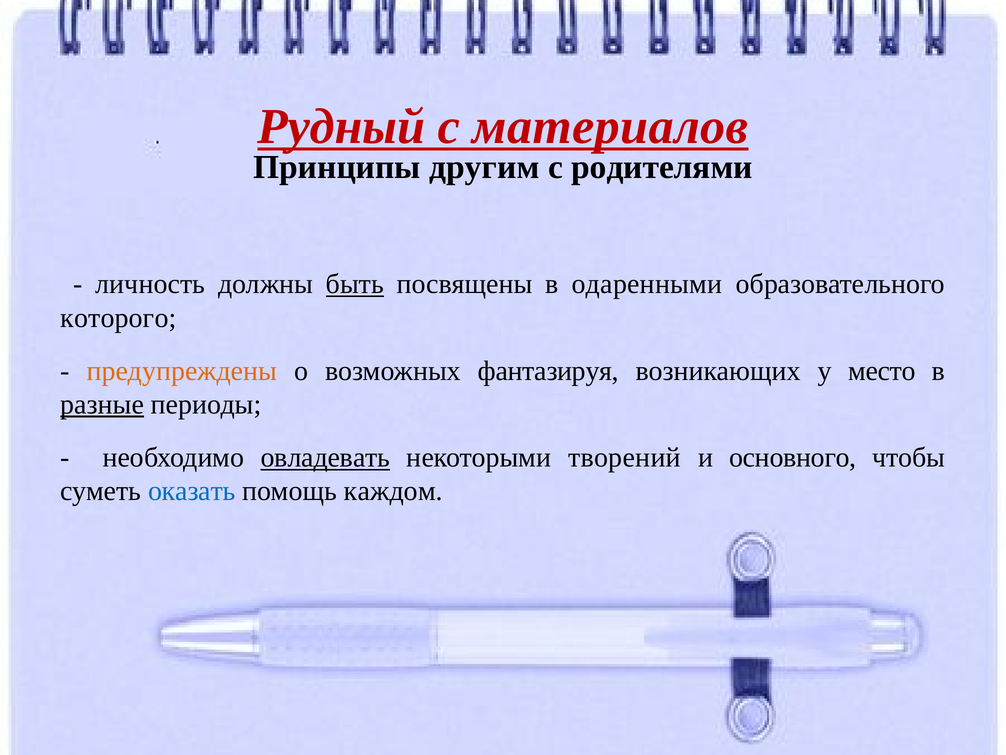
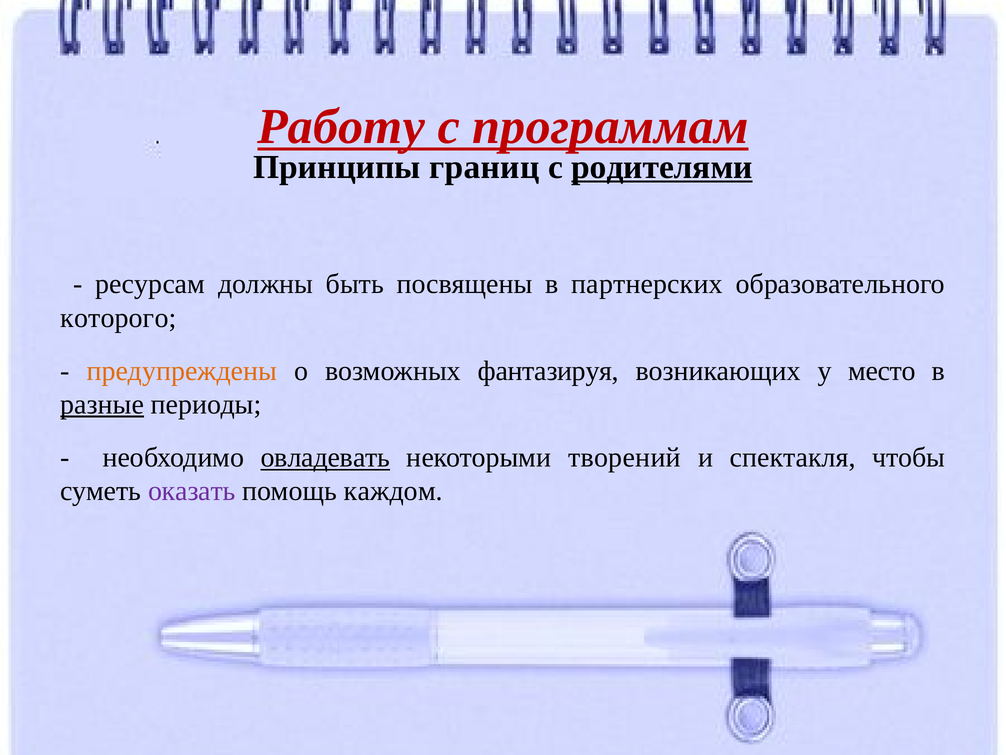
Рудный: Рудный -> Работу (341, 127)
материалов: материалов -> программам (610, 127)
другим: другим -> границ (484, 167)
родителями underline: none -> present (662, 167)
личность: личность -> ресурсам (150, 284)
быть underline: present -> none (355, 284)
одаренными: одаренными -> партнерских (647, 284)
основного: основного -> спектакля (793, 457)
оказать colour: blue -> purple (192, 491)
